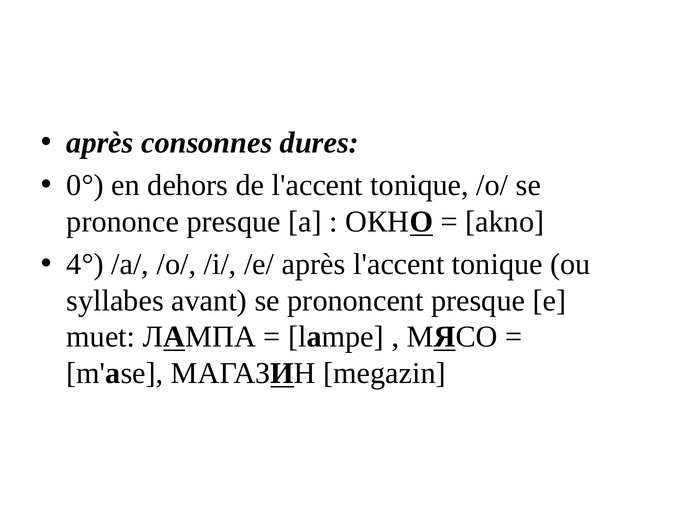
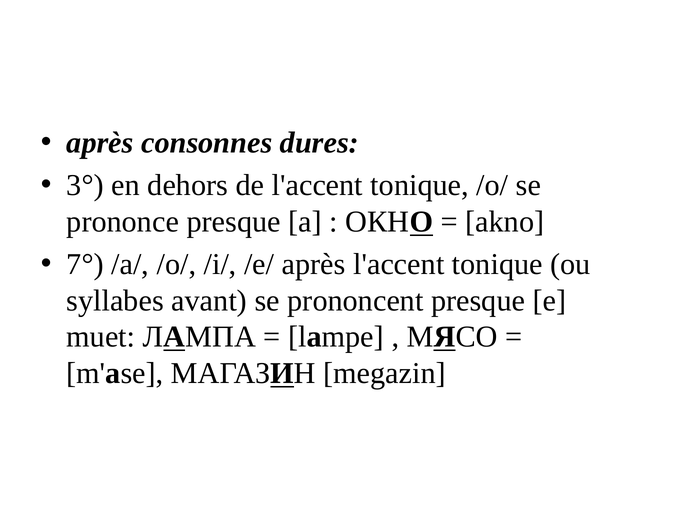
0°: 0° -> 3° (85, 185)
4°: 4° -> 7° (85, 264)
